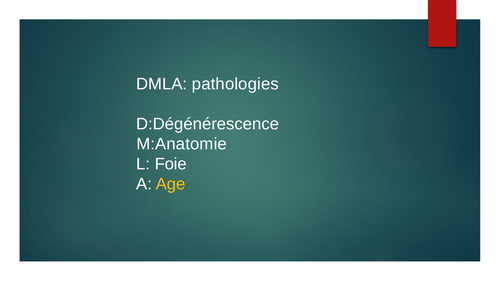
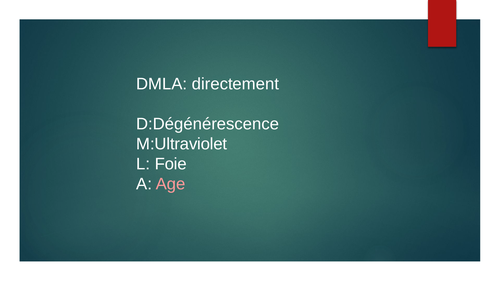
pathologies: pathologies -> directement (235, 84)
M:Anatomie: M:Anatomie -> M:Ultraviolet (182, 144)
Age colour: yellow -> pink (171, 184)
